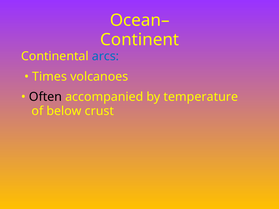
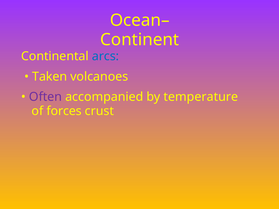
Times: Times -> Taken (50, 77)
Often colour: black -> purple (45, 97)
below: below -> forces (64, 111)
